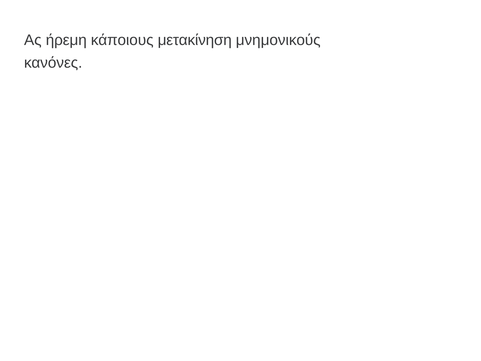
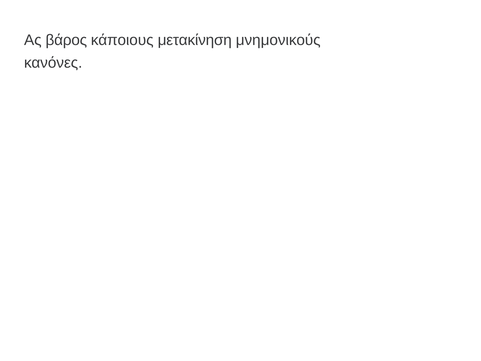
ήρεμη: ήρεμη -> βάρος (66, 40)
